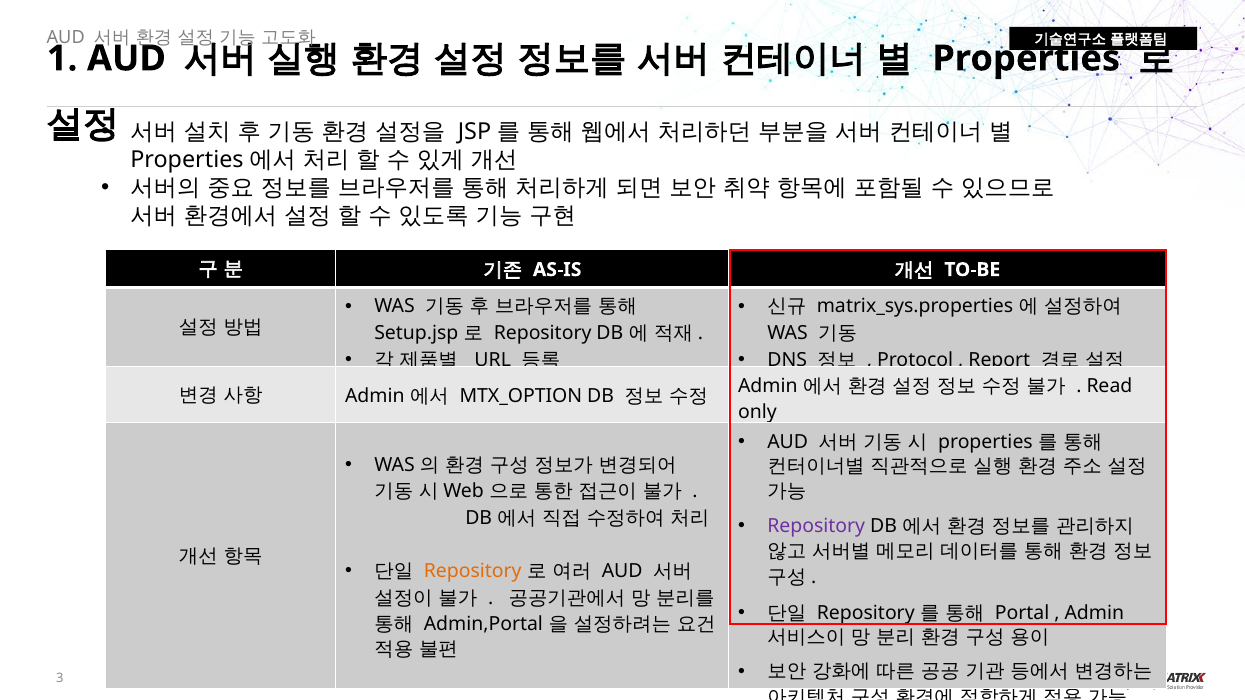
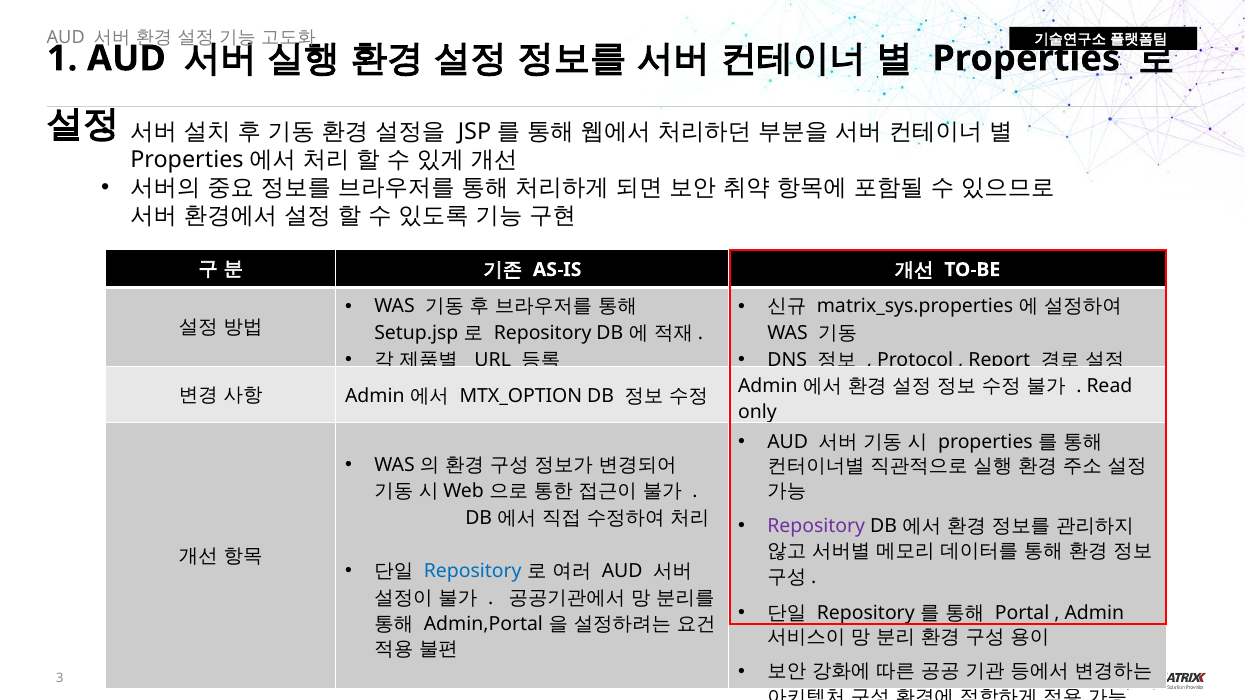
Repository colour: orange -> blue (473, 572)
